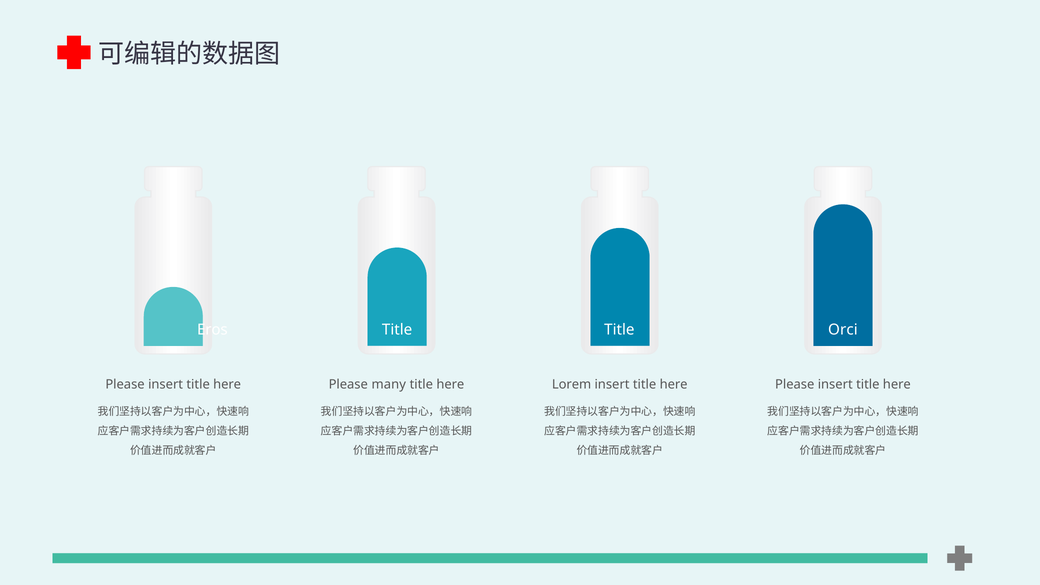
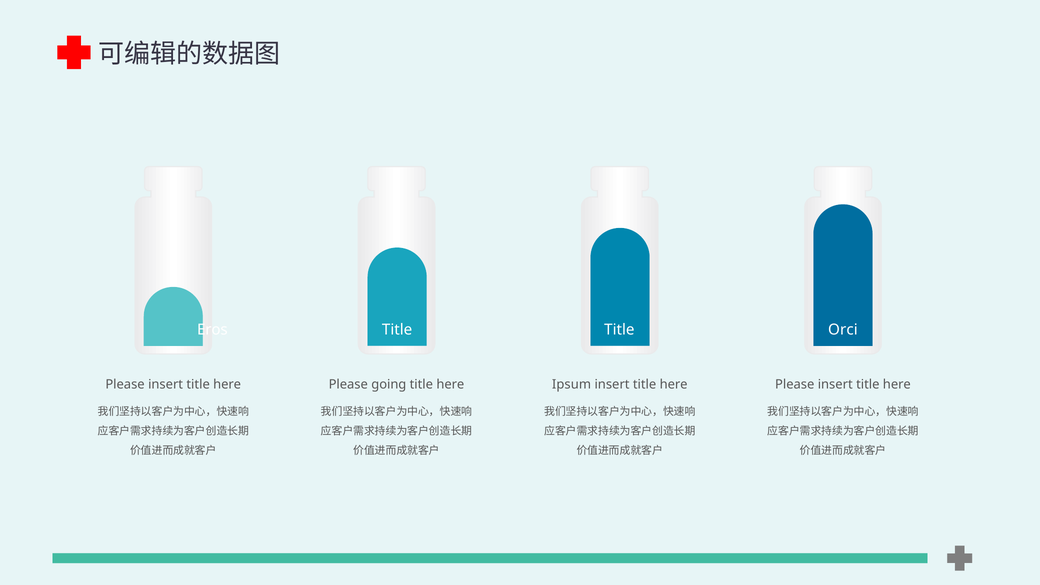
many: many -> going (389, 385)
Lorem: Lorem -> Ipsum (571, 385)
